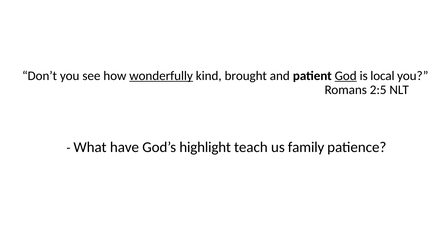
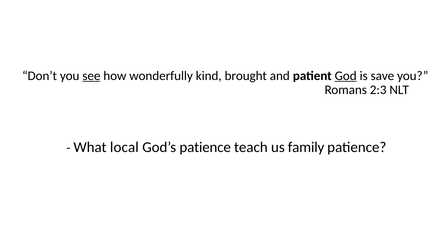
see underline: none -> present (91, 76)
wonderfully underline: present -> none (161, 76)
local: local -> save (382, 76)
2:5: 2:5 -> 2:3 (378, 90)
have: have -> local (124, 147)
God’s highlight: highlight -> patience (205, 147)
